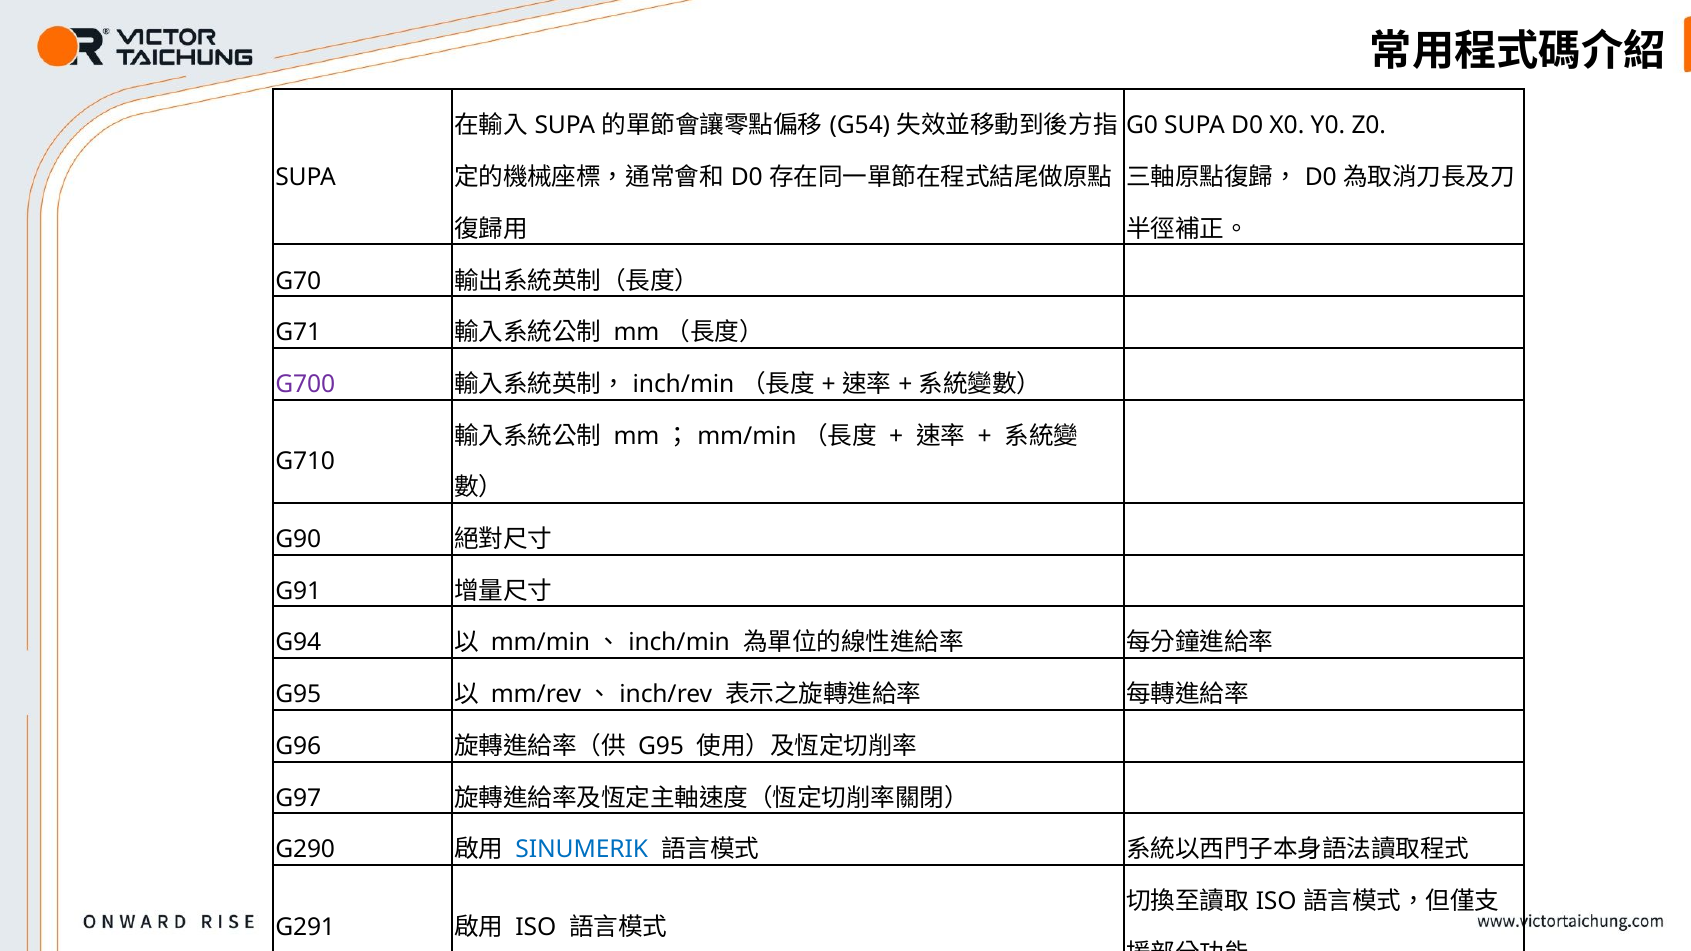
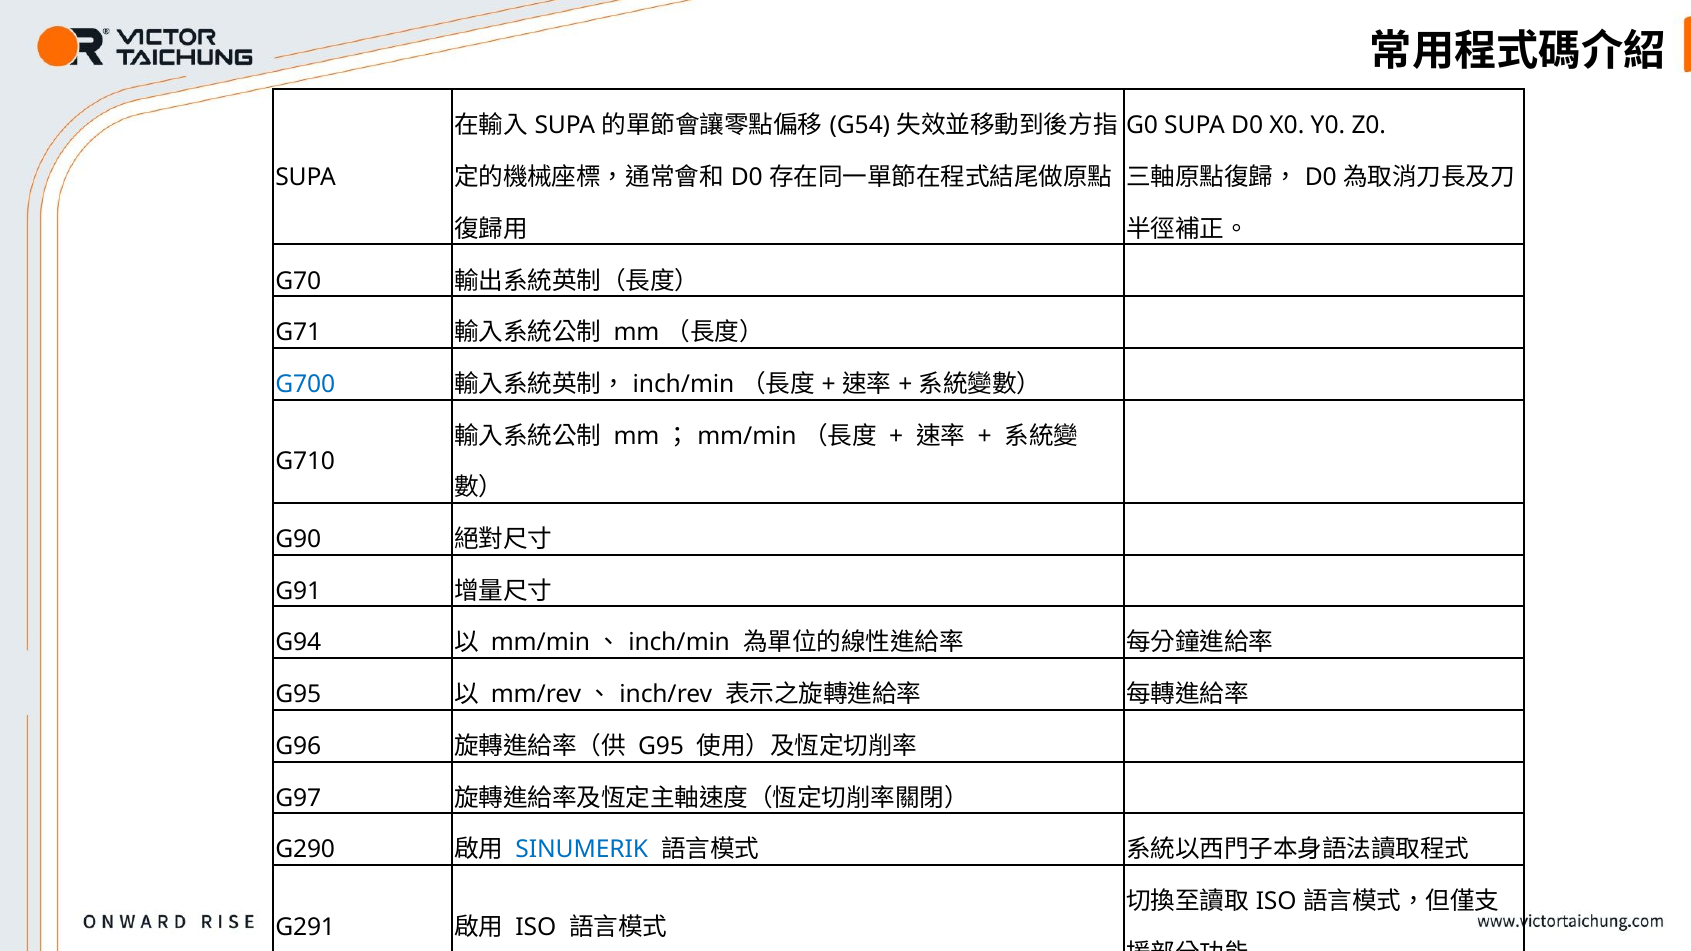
G700 colour: purple -> blue (305, 384)
